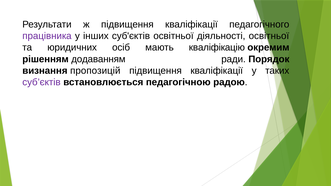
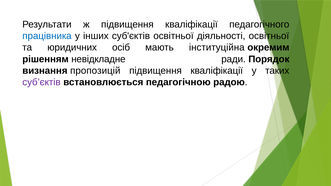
працівника colour: purple -> blue (47, 36)
кваліфікацію: кваліфікацію -> інституційна (217, 48)
додаванням: додаванням -> невідкладне (98, 59)
